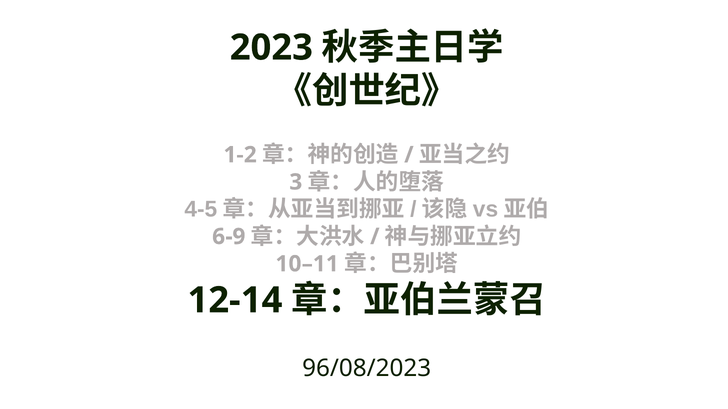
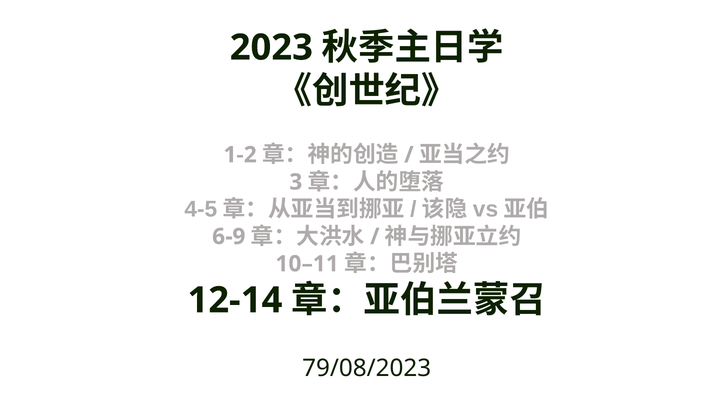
96/08/2023: 96/08/2023 -> 79/08/2023 (367, 369)
